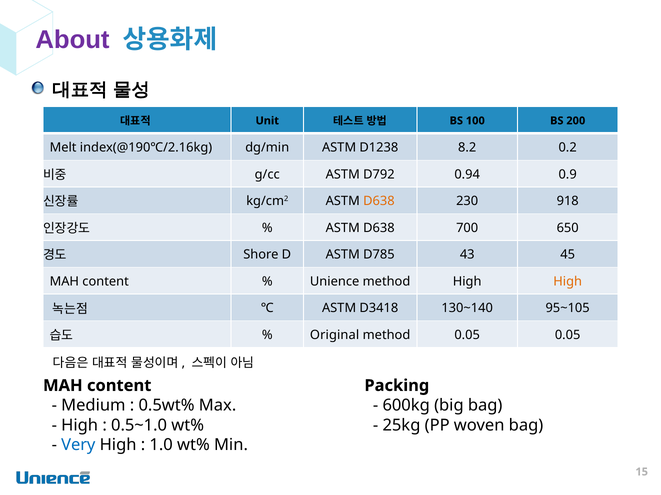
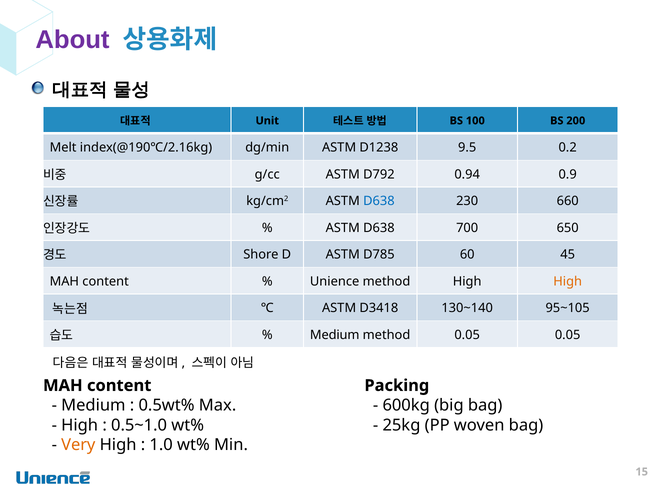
8.2: 8.2 -> 9.5 (467, 148)
D638 colour: orange -> blue (379, 201)
918: 918 -> 660 (568, 201)
43: 43 -> 60 (467, 255)
Original: Original -> Medium (335, 335)
Very colour: blue -> orange (78, 446)
